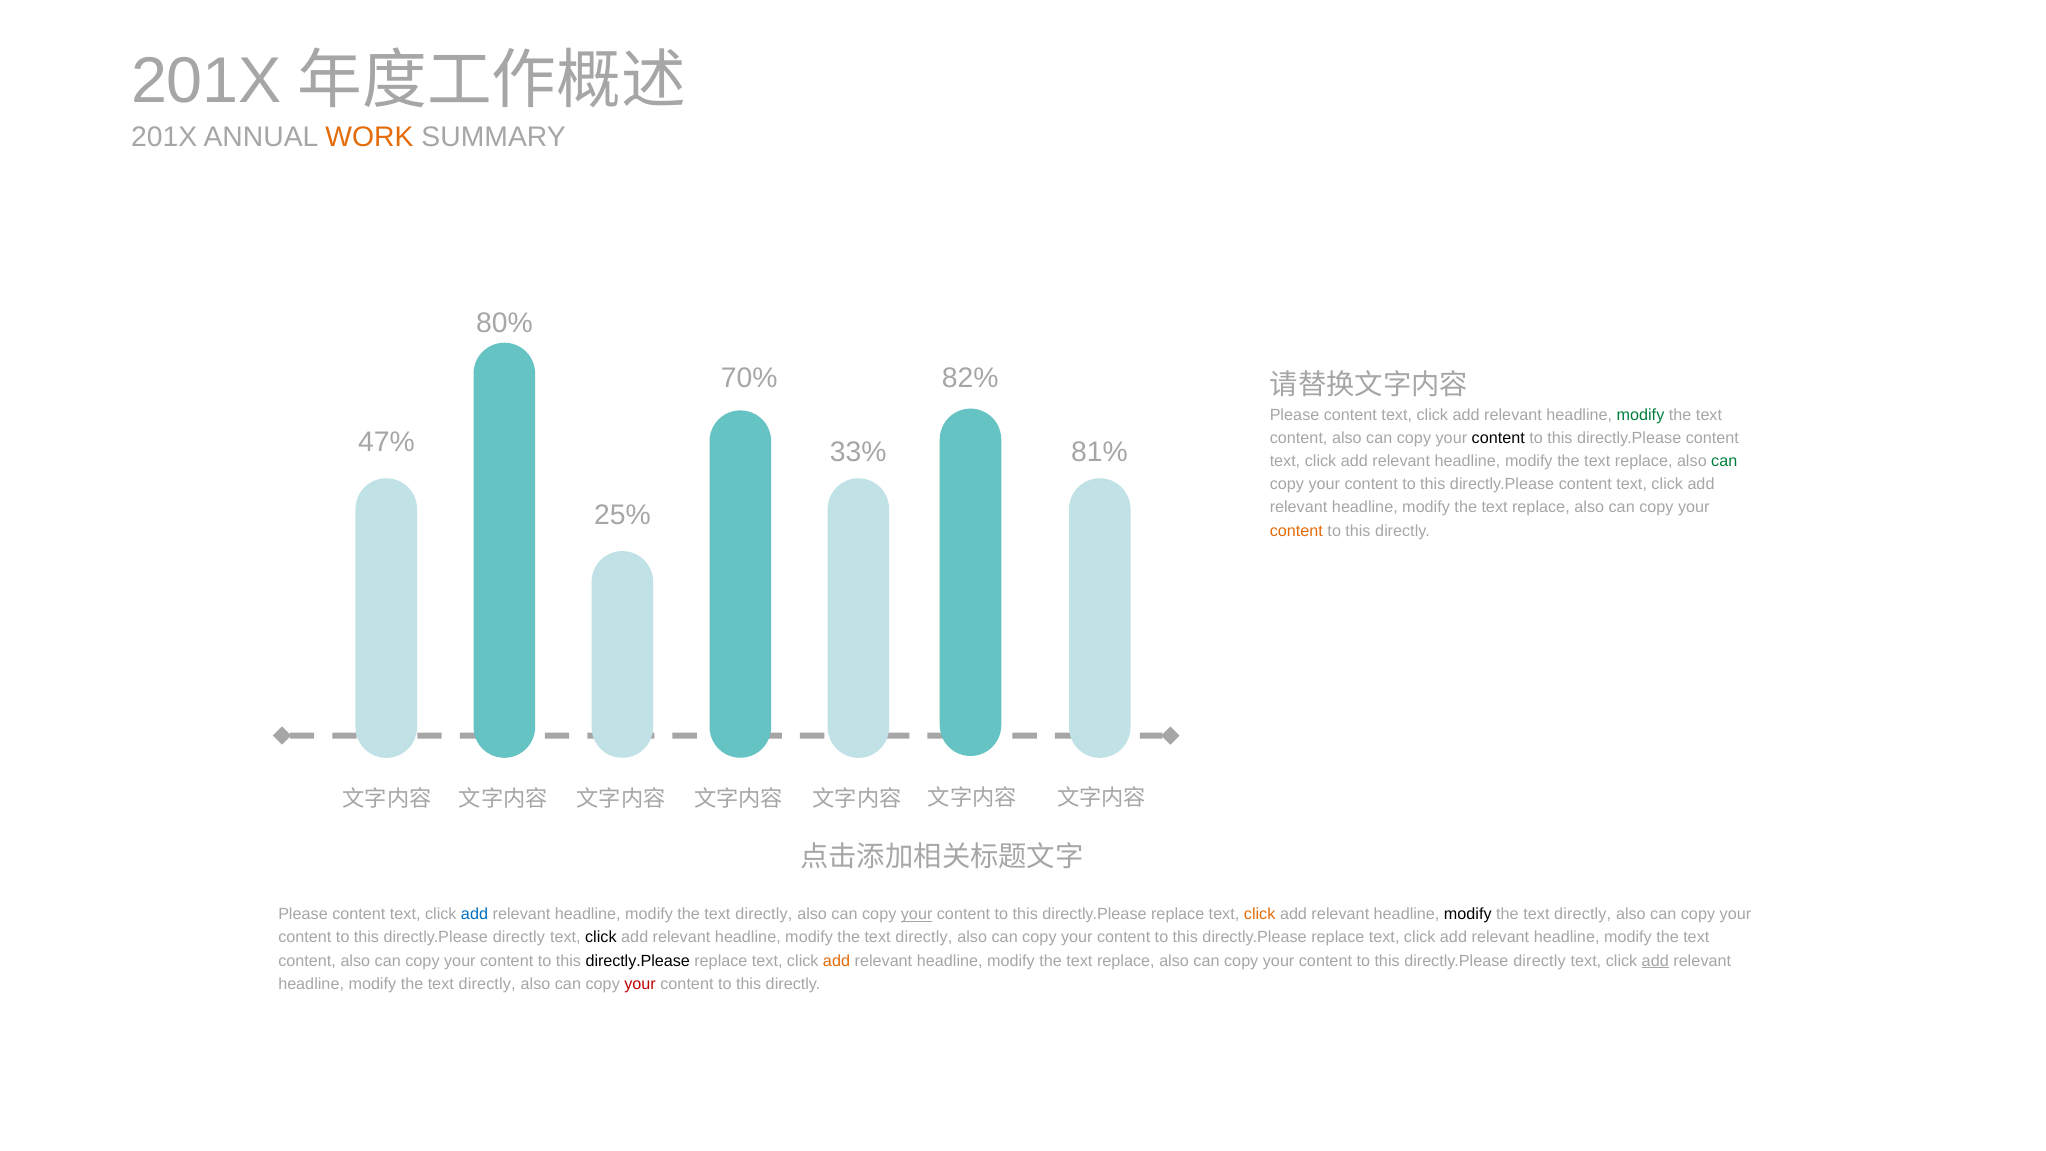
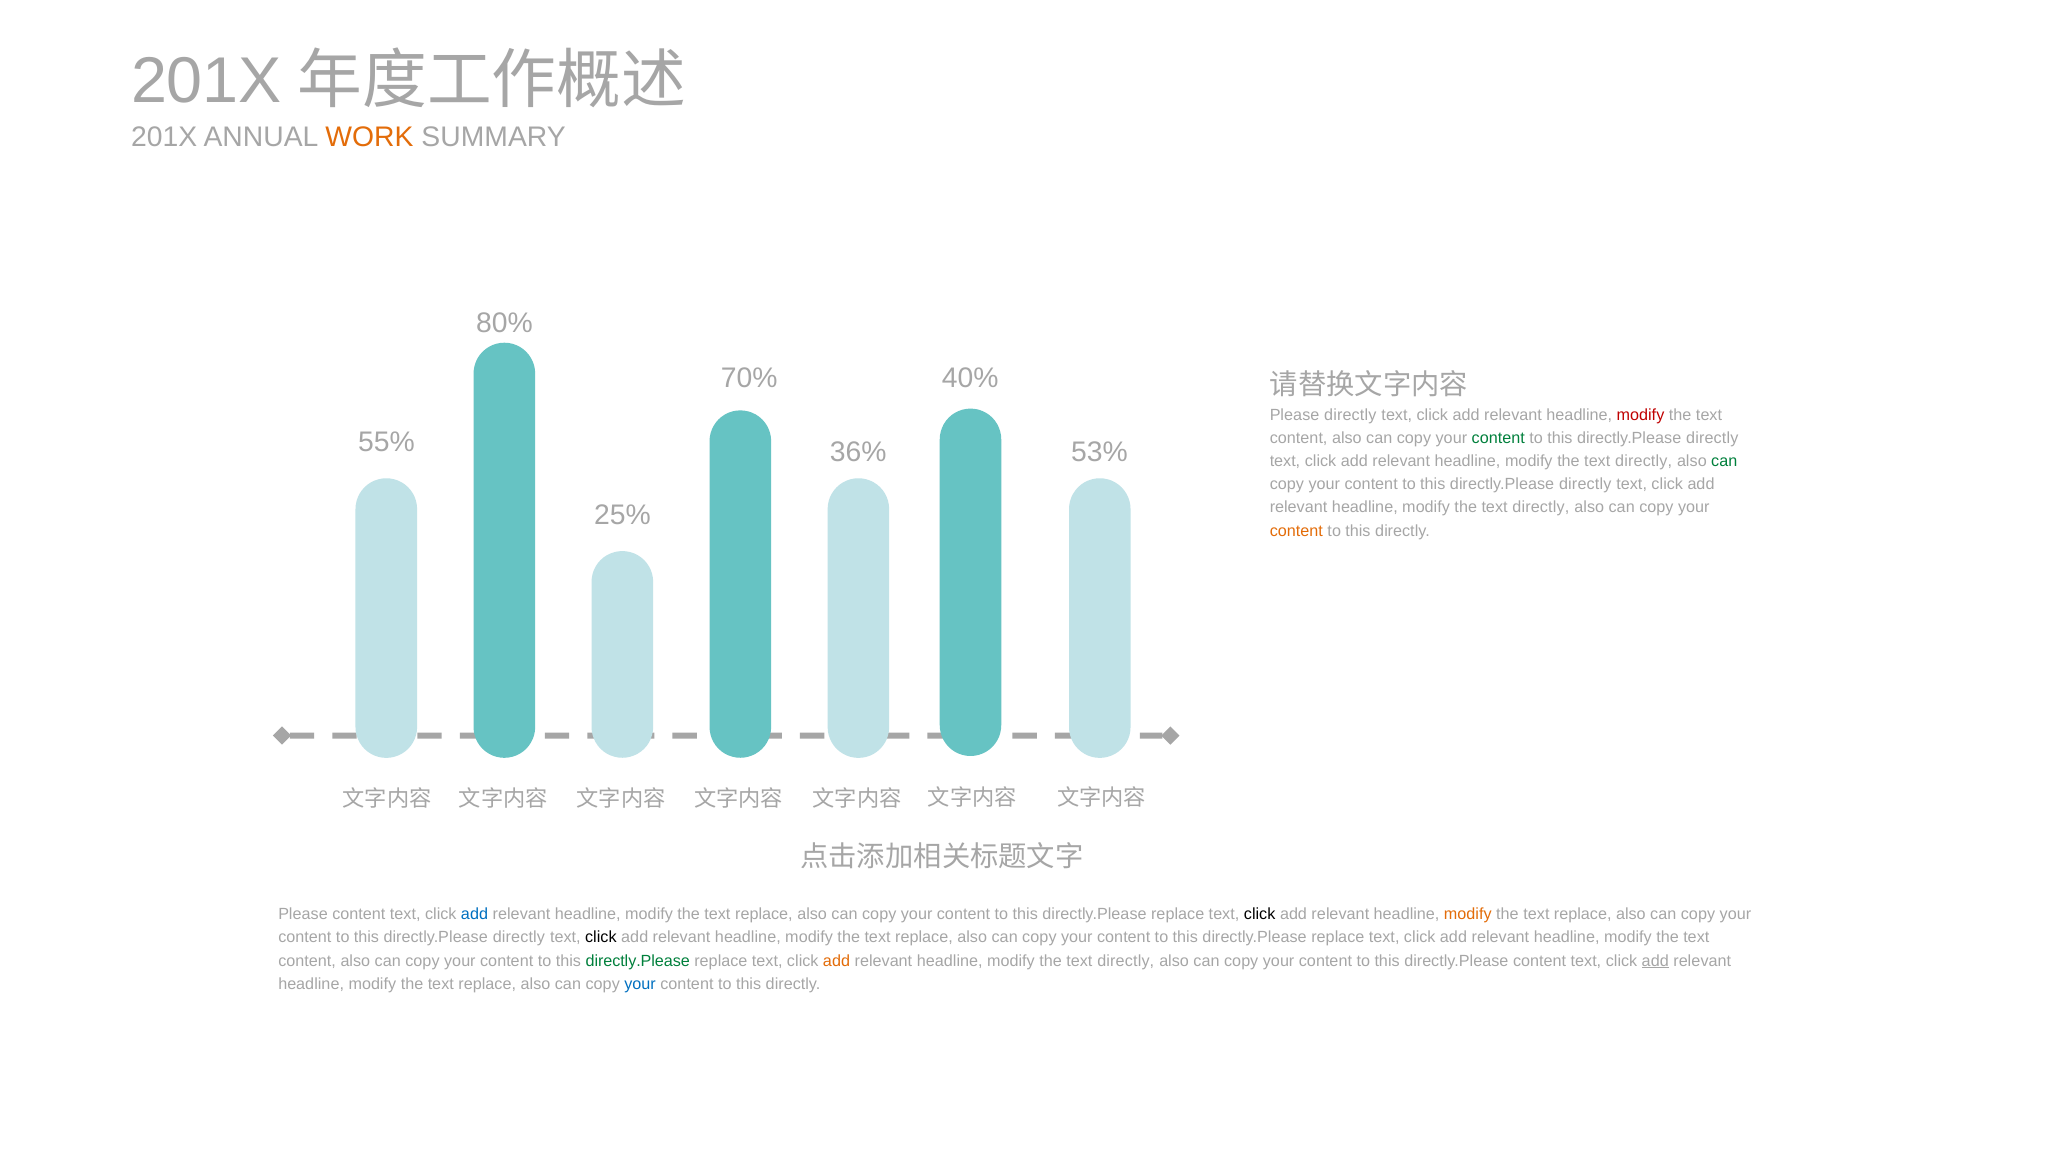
82%: 82% -> 40% (970, 378)
content: content -> directly (1350, 415)
modify colour: green -> red (1640, 415)
47%: 47% -> 55% (386, 442)
content colour: black -> green (1498, 438)
content: content -> directly (1712, 438)
33%: 33% -> 36% (858, 452)
81%: 81% -> 53% (1100, 452)
replace: replace -> directly (1644, 461)
content: content -> directly (1585, 484)
replace: replace -> directly (1541, 508)
directly: directly -> replace (764, 914)
your underline: present -> none (917, 914)
click colour: orange -> black (1260, 914)
modify colour: black -> orange (1468, 914)
directly: directly -> replace (1583, 914)
directly: directly -> replace (924, 938)
directly.Please colour: black -> green (638, 961)
replace: replace -> directly (1126, 961)
directly: directly -> content (1540, 961)
directly: directly -> replace (487, 984)
your colour: red -> blue (640, 984)
